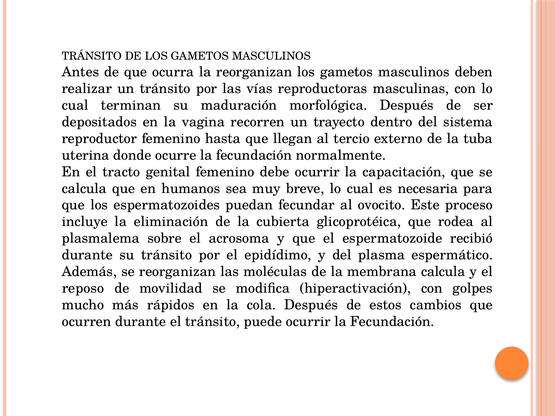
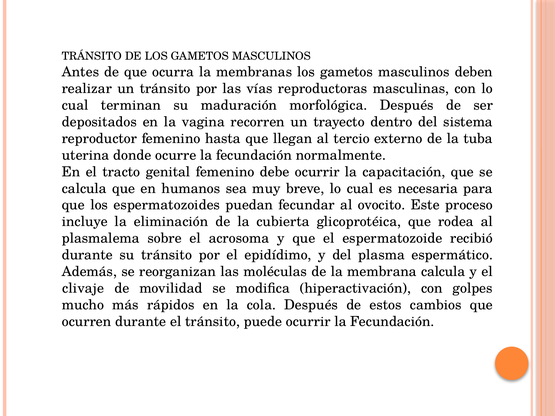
la reorganizan: reorganizan -> membranas (254, 72)
reposo: reposo -> clivaje (83, 288)
